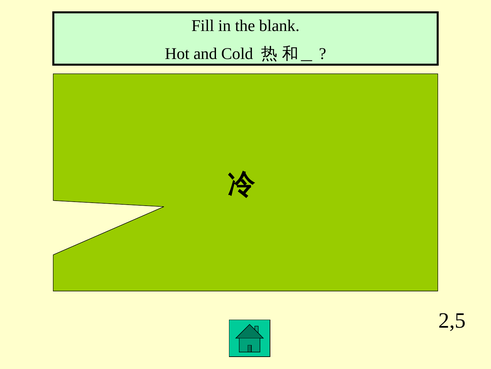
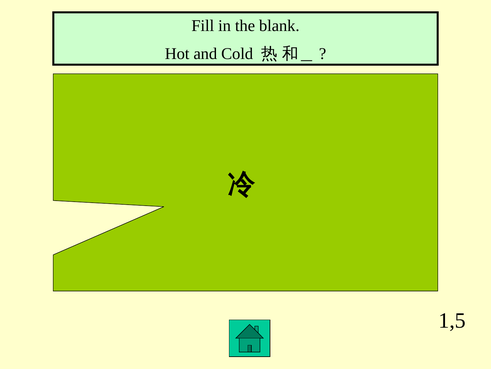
2,5: 2,5 -> 1,5 (452, 320)
